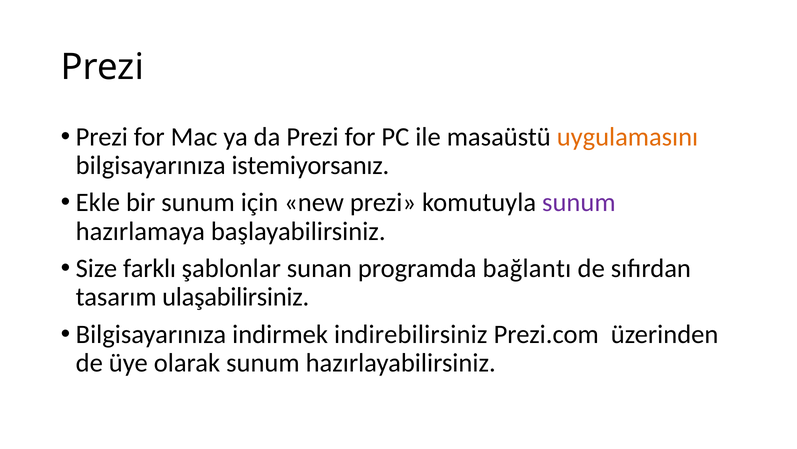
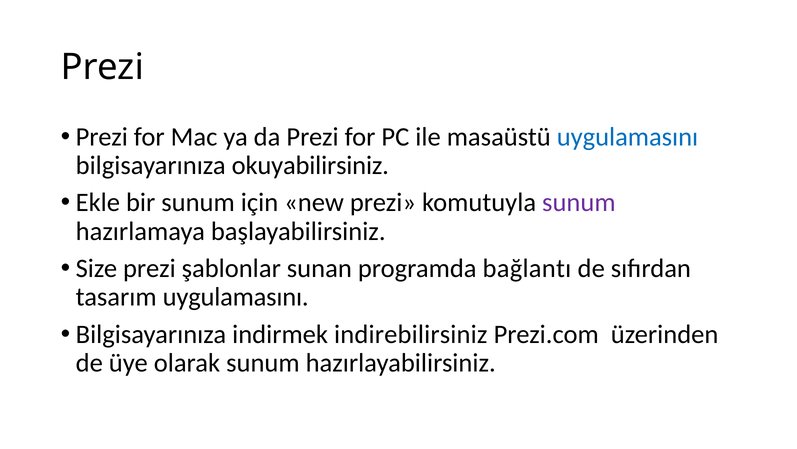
uygulamasını colour: orange -> blue (627, 137)
istemiyorsanız: istemiyorsanız -> okuyabilirsiniz (310, 165)
Size farklı: farklı -> prezi (149, 268)
tasarım ulaşabilirsiniz: ulaşabilirsiniz -> uygulamasını (236, 297)
